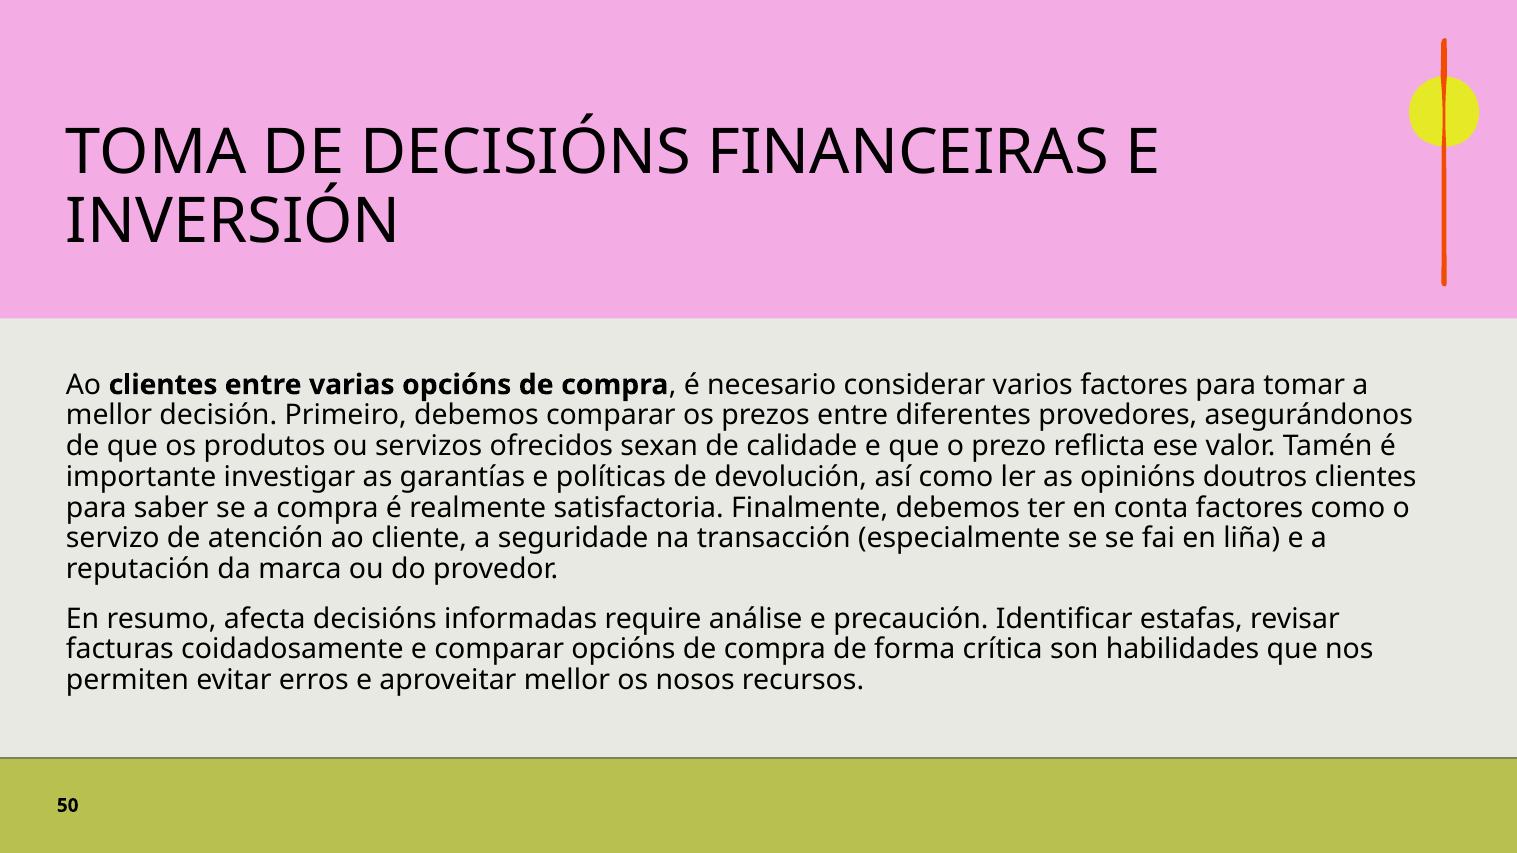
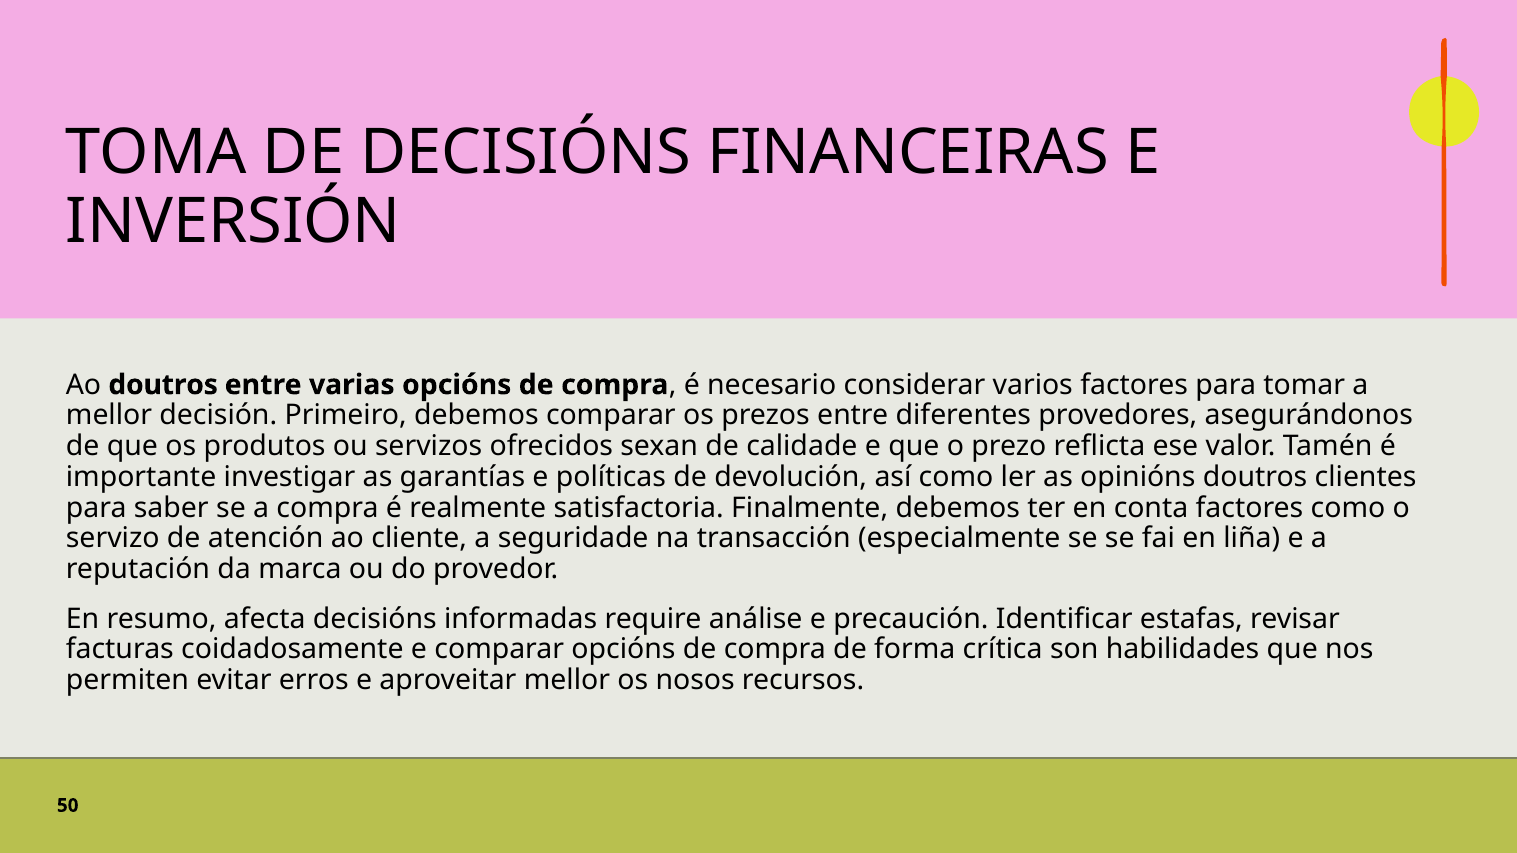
Ao clientes: clientes -> doutros (163, 385)
